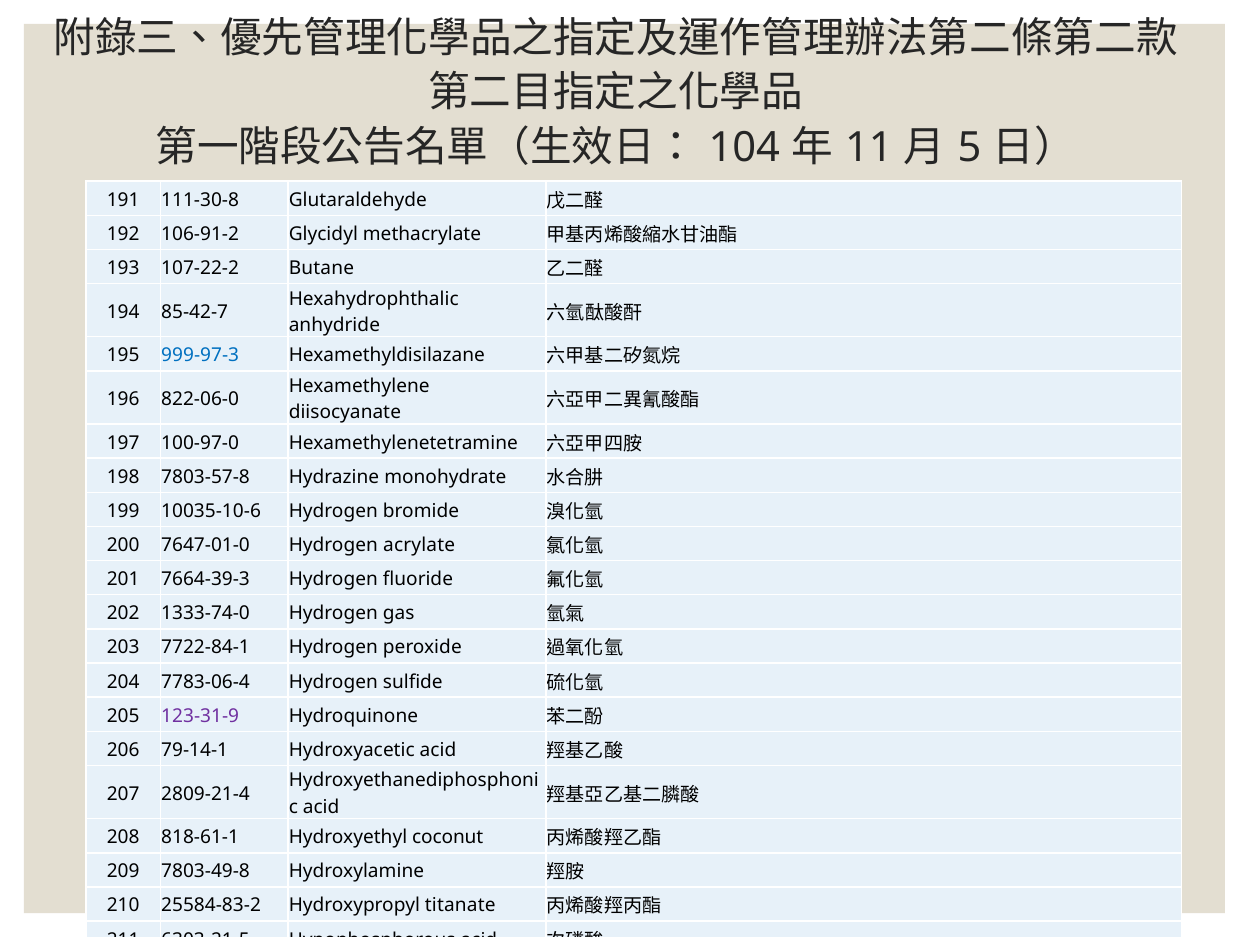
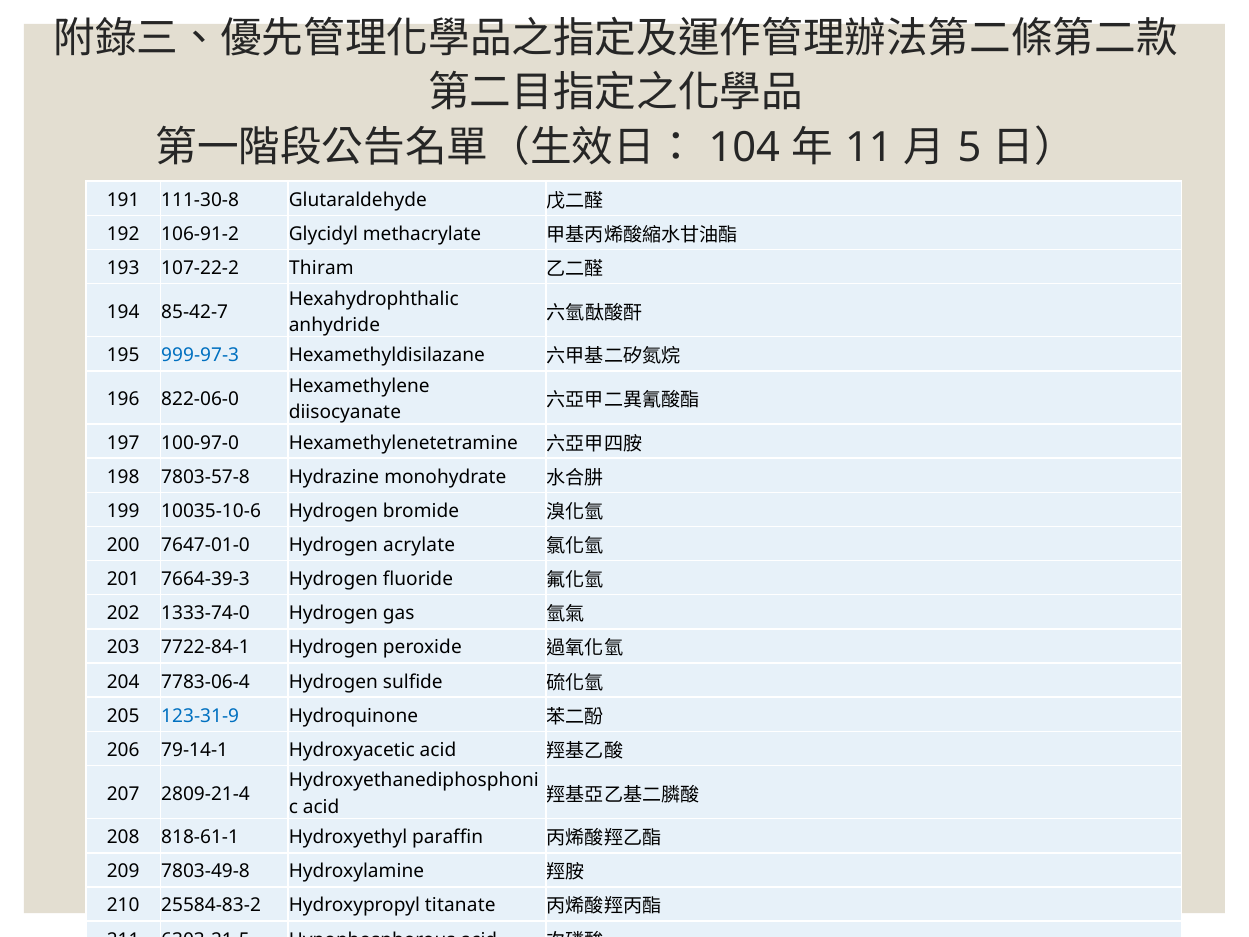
Butane: Butane -> Thiram (321, 268)
123-31-9 colour: purple -> blue (200, 716)
coconut: coconut -> paraffin (448, 837)
